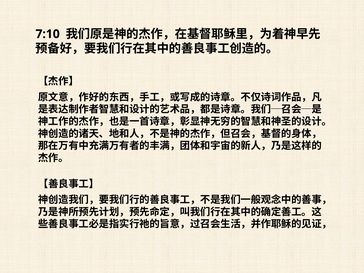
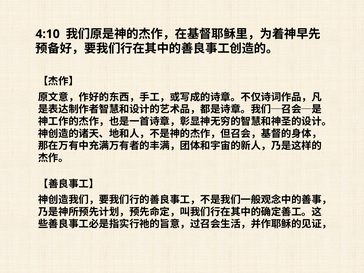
7:10: 7:10 -> 4:10 (48, 34)
